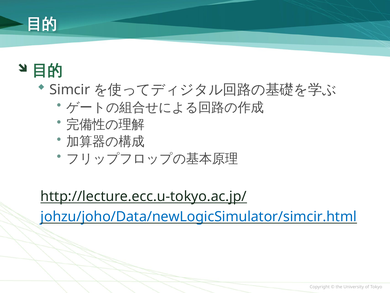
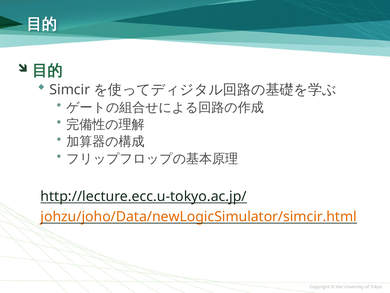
johzu/joho/Data/newLogicSimulator/simcir.html colour: blue -> orange (199, 216)
